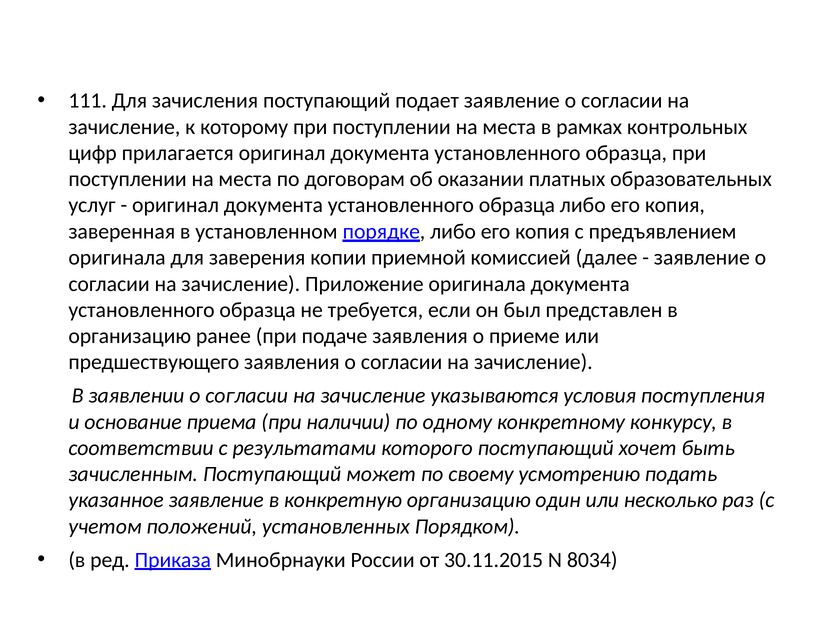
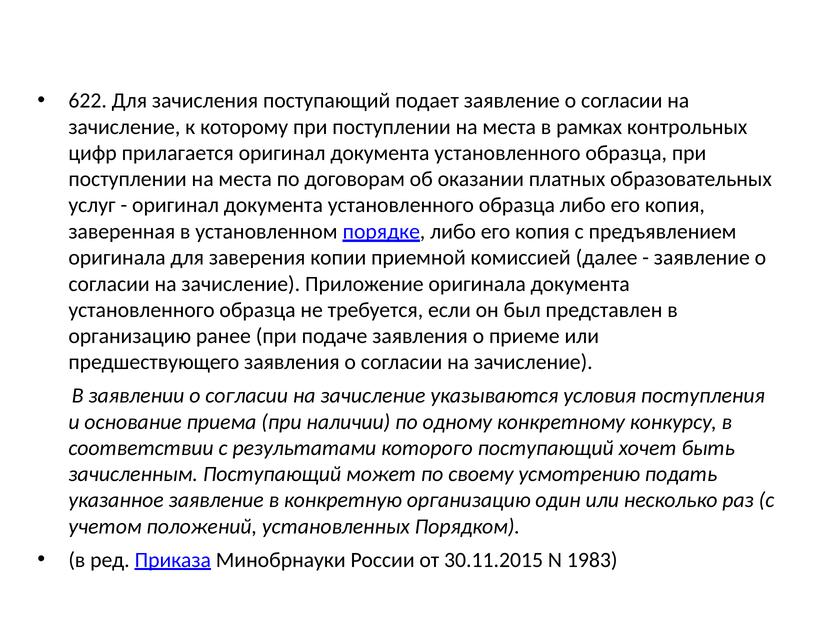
111: 111 -> 622 (88, 101)
8034: 8034 -> 1983 (592, 560)
